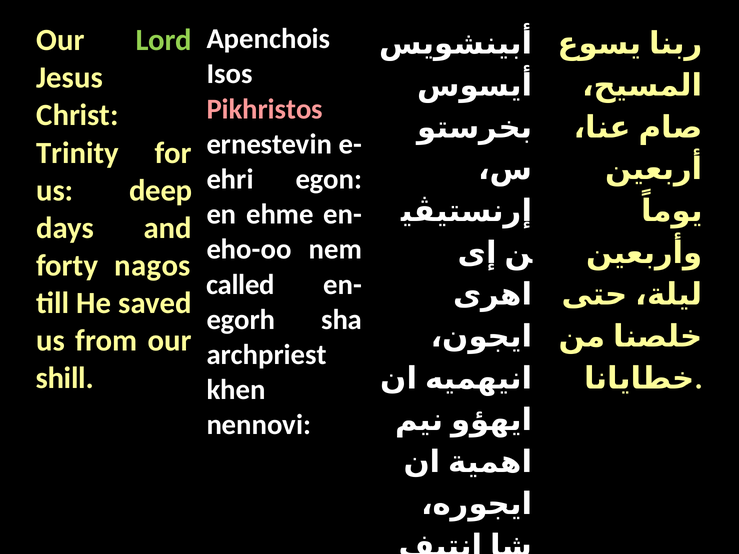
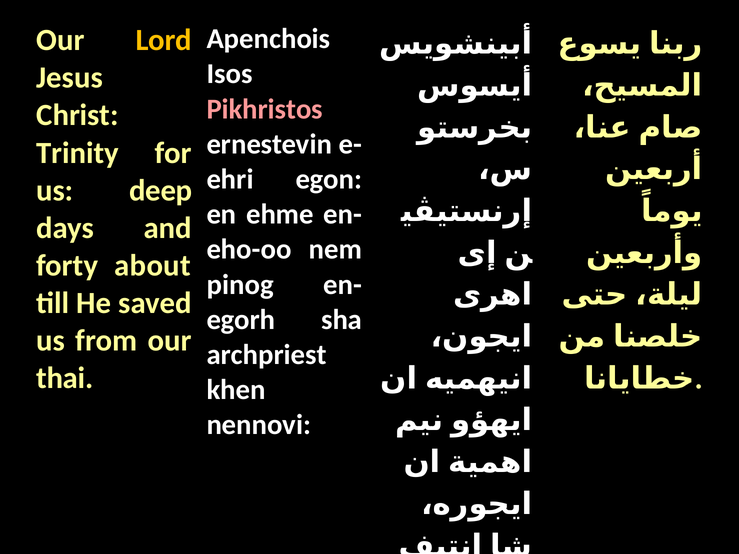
Lord colour: light green -> yellow (164, 40)
nagos: nagos -> about (153, 266)
called: called -> pinog (240, 285)
shill: shill -> thai (65, 378)
